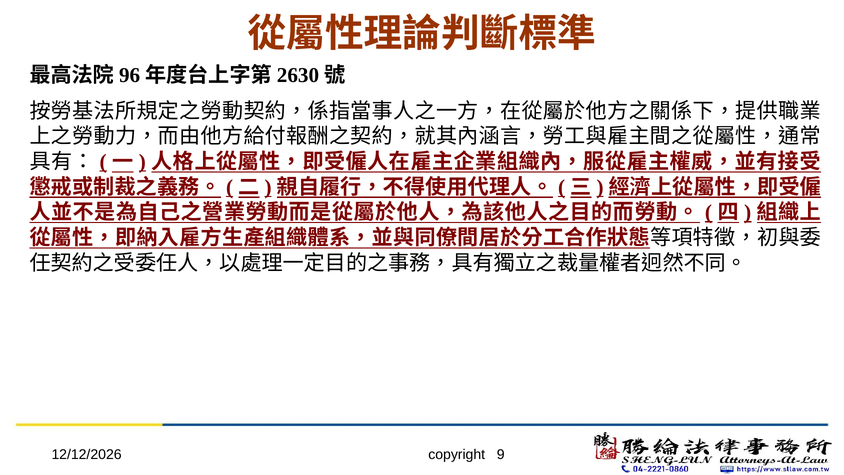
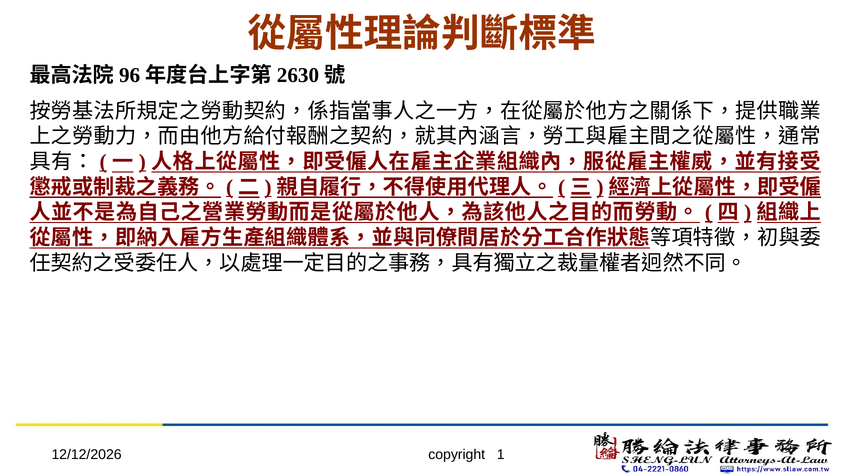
9: 9 -> 1 (501, 454)
